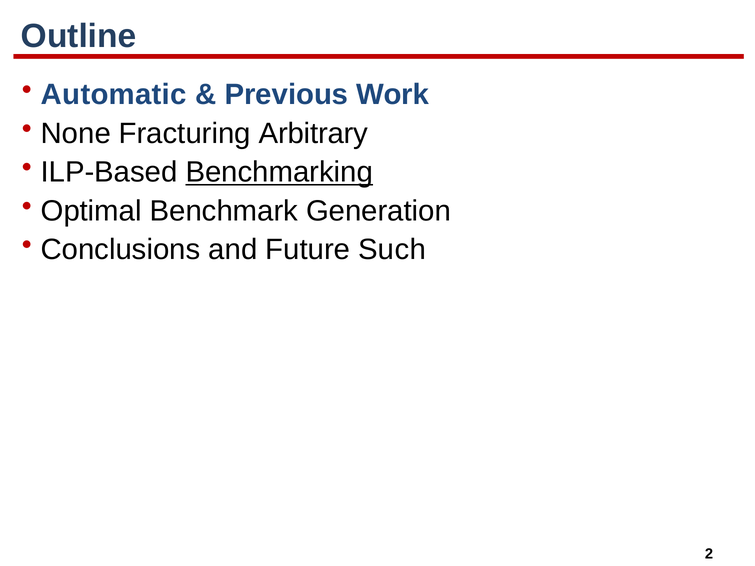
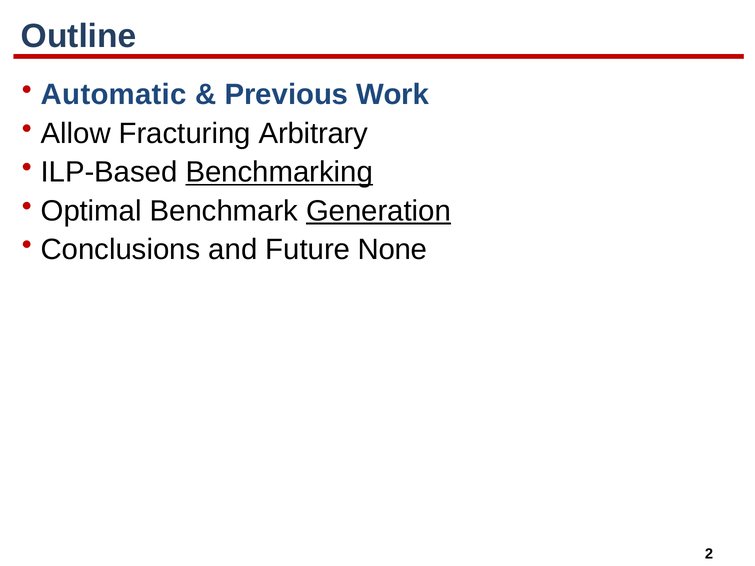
None: None -> Allow (76, 134)
Generation underline: none -> present (379, 211)
Such: Such -> None (392, 250)
